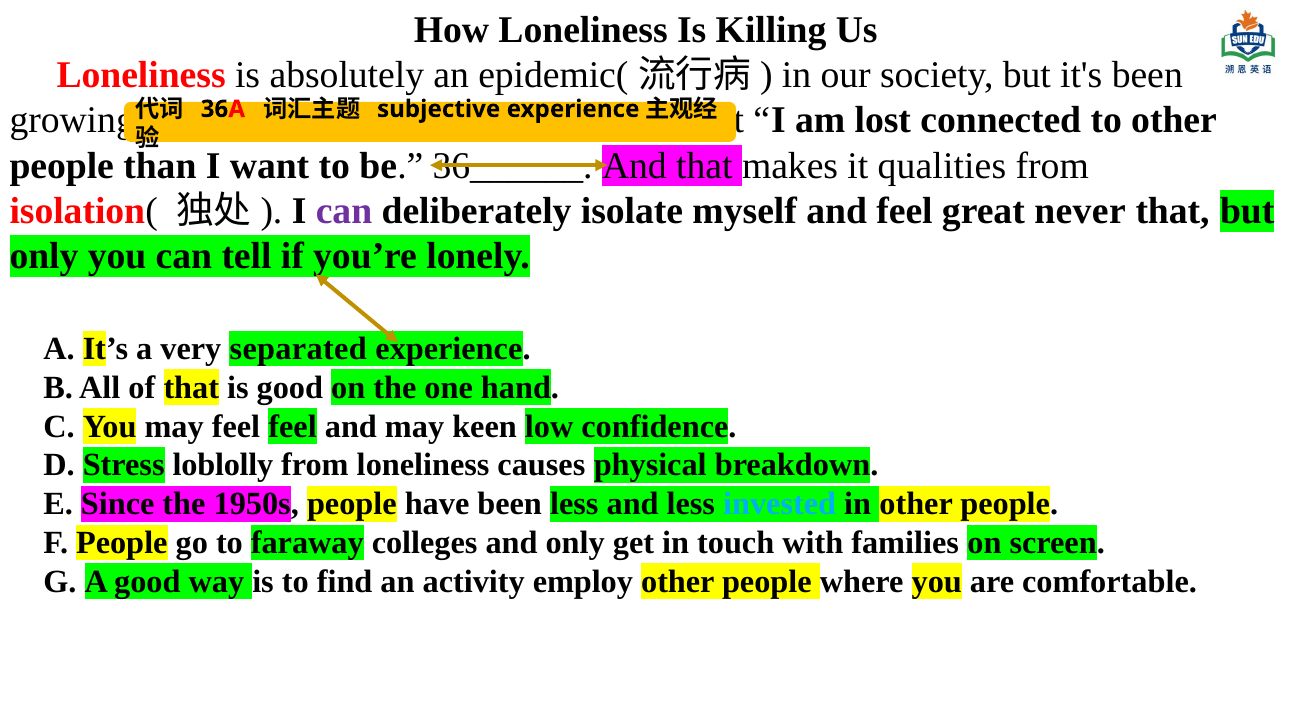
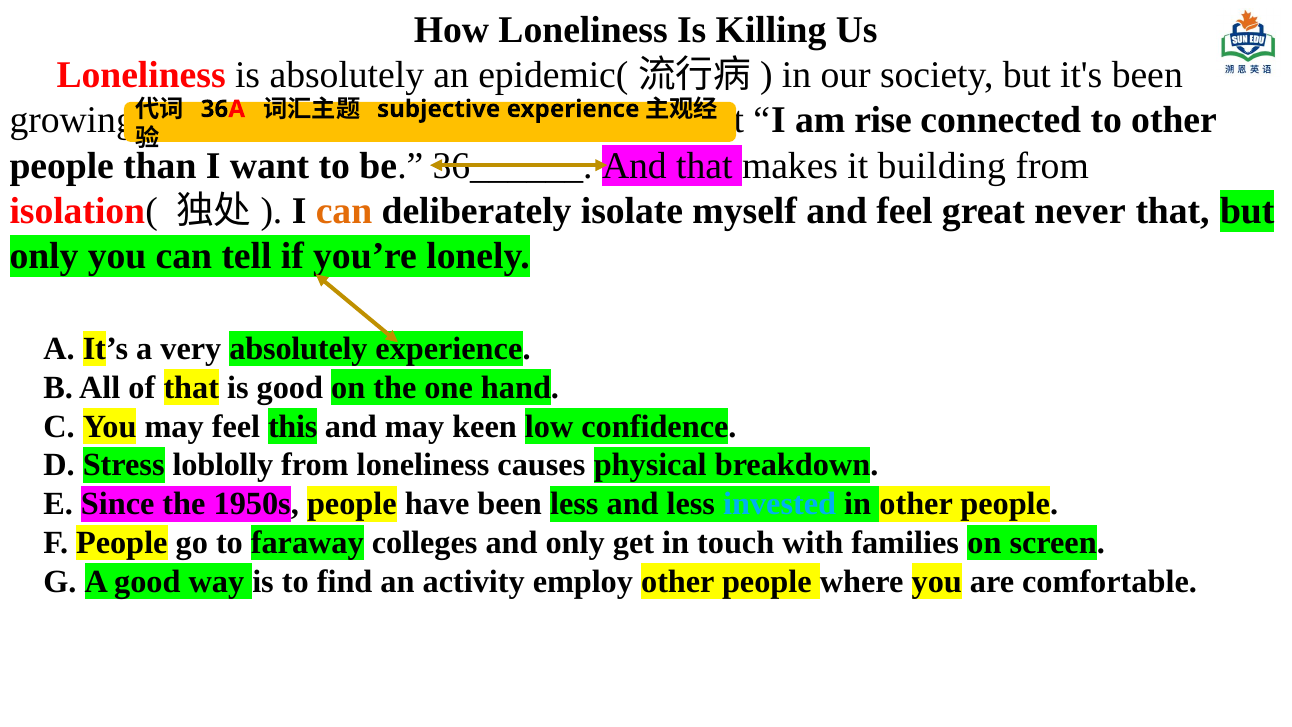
lost: lost -> rise (883, 120)
qualities: qualities -> building (942, 166)
can colour: purple -> orange (344, 211)
very separated: separated -> absolutely (298, 349)
feel feel: feel -> this (293, 426)
